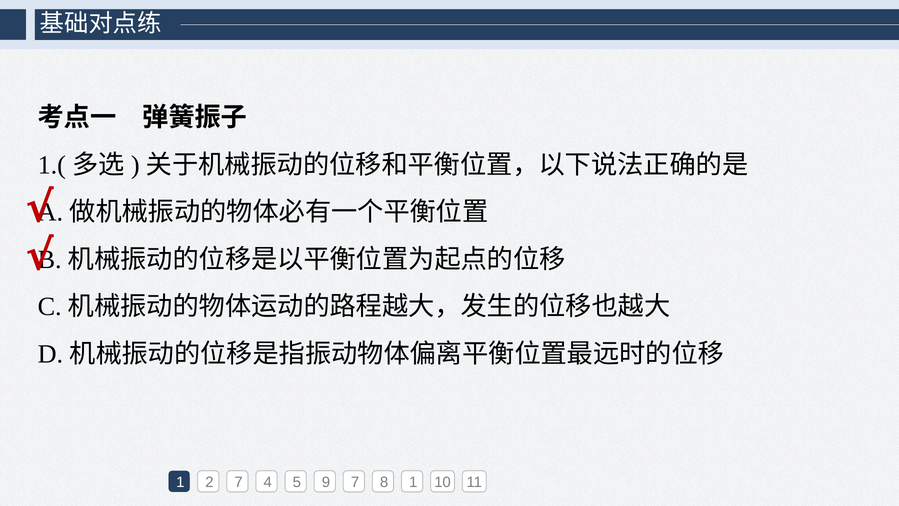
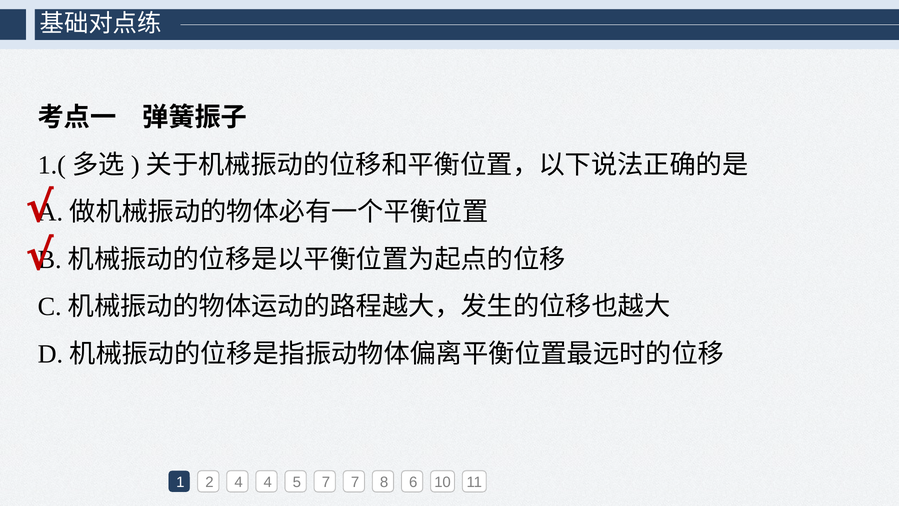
2 7: 7 -> 4 (239, 482)
5 9: 9 -> 7 (326, 482)
8 1: 1 -> 6 (413, 482)
